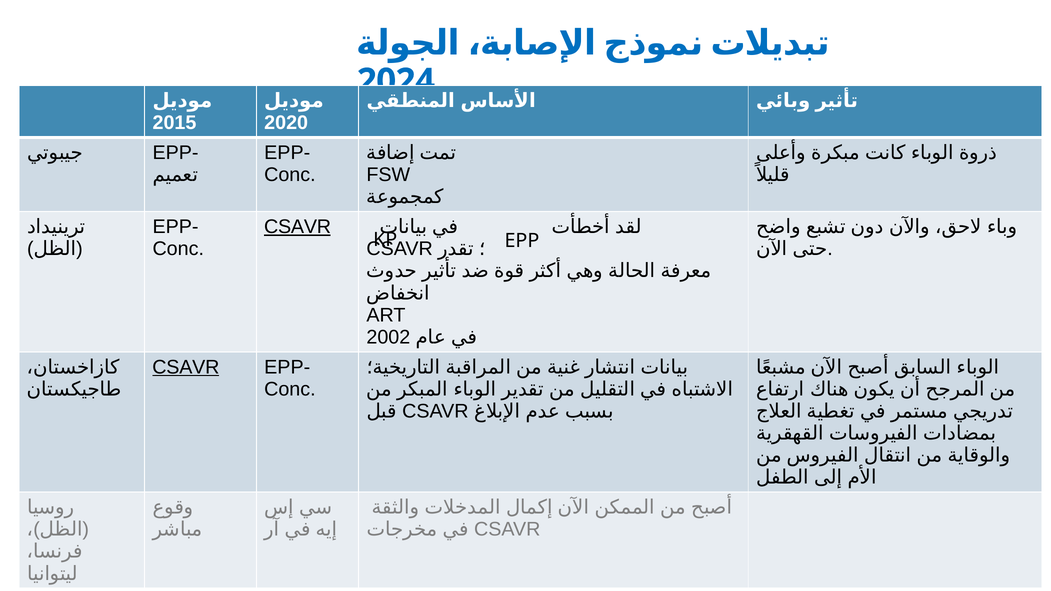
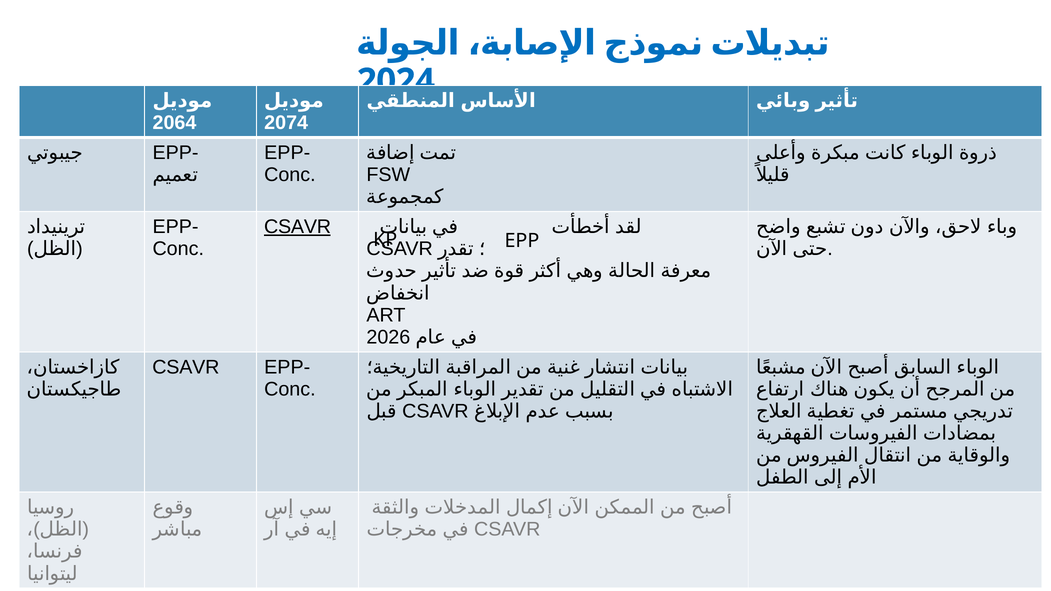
2015: 2015 -> 2064 (174, 123)
2020: 2020 -> 2074 (286, 123)
2002: 2002 -> 2026 (388, 337)
CSAVR underline: present -> none (186, 367)
